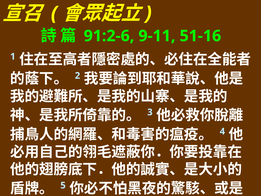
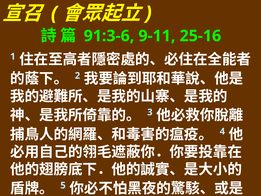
91:2-6: 91:2-6 -> 91:3-6 (109, 36)
51-16: 51-16 -> 25-16 (200, 36)
